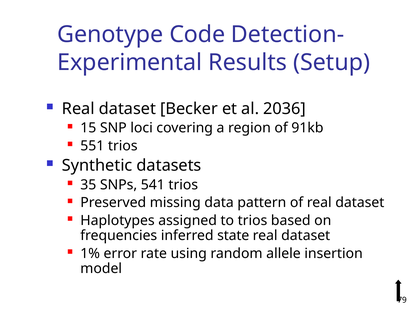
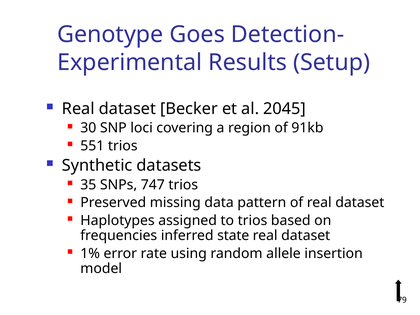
Code: Code -> Goes (197, 35)
2036: 2036 -> 2045 (285, 109)
15: 15 -> 30 (88, 128)
541: 541 -> 747 (153, 185)
